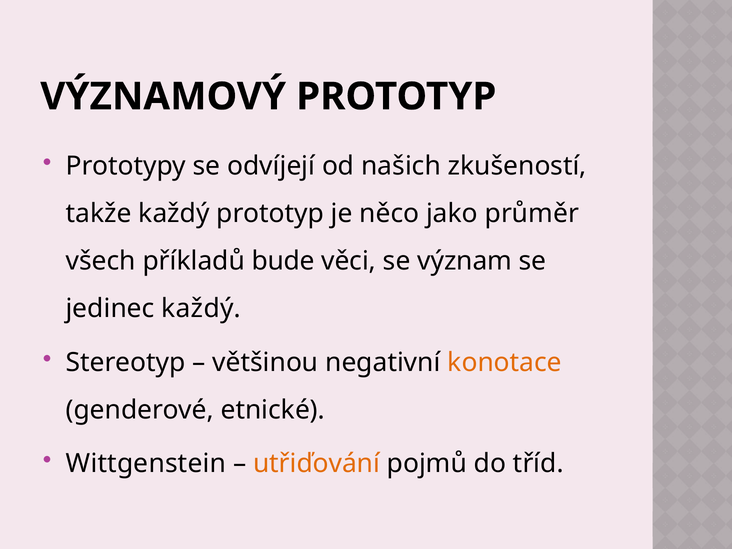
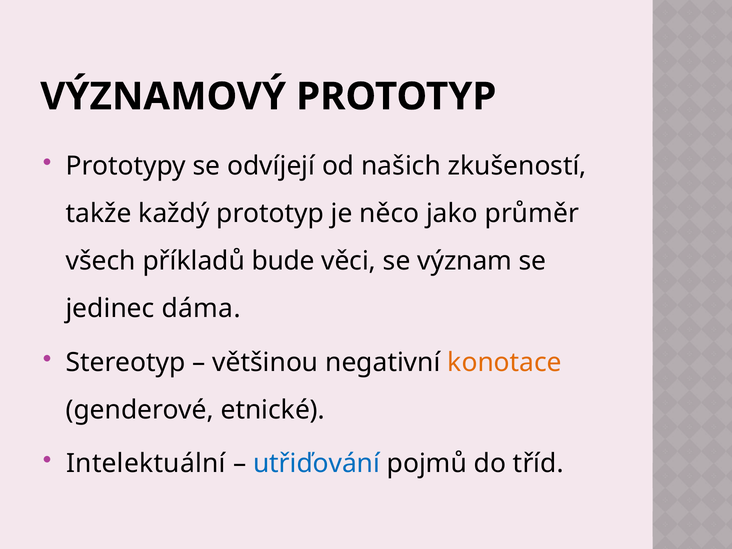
jedinec každý: každý -> dáma (201, 309)
Wittgenstein: Wittgenstein -> Intelektuální (146, 464)
utřiďování colour: orange -> blue (317, 464)
